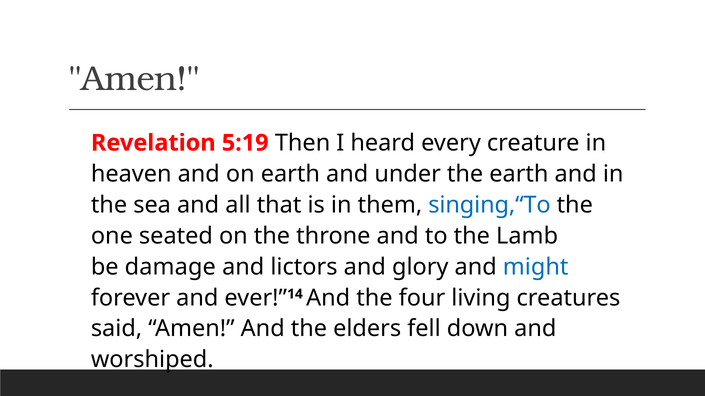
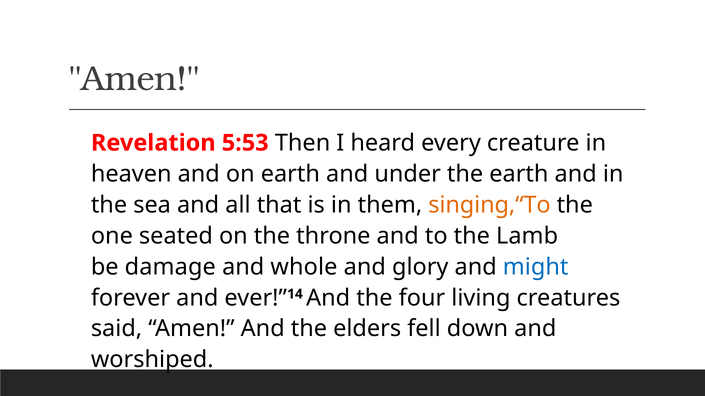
5:19: 5:19 -> 5:53 (245, 143)
singing,“To colour: blue -> orange (489, 205)
lictors: lictors -> whole (304, 267)
